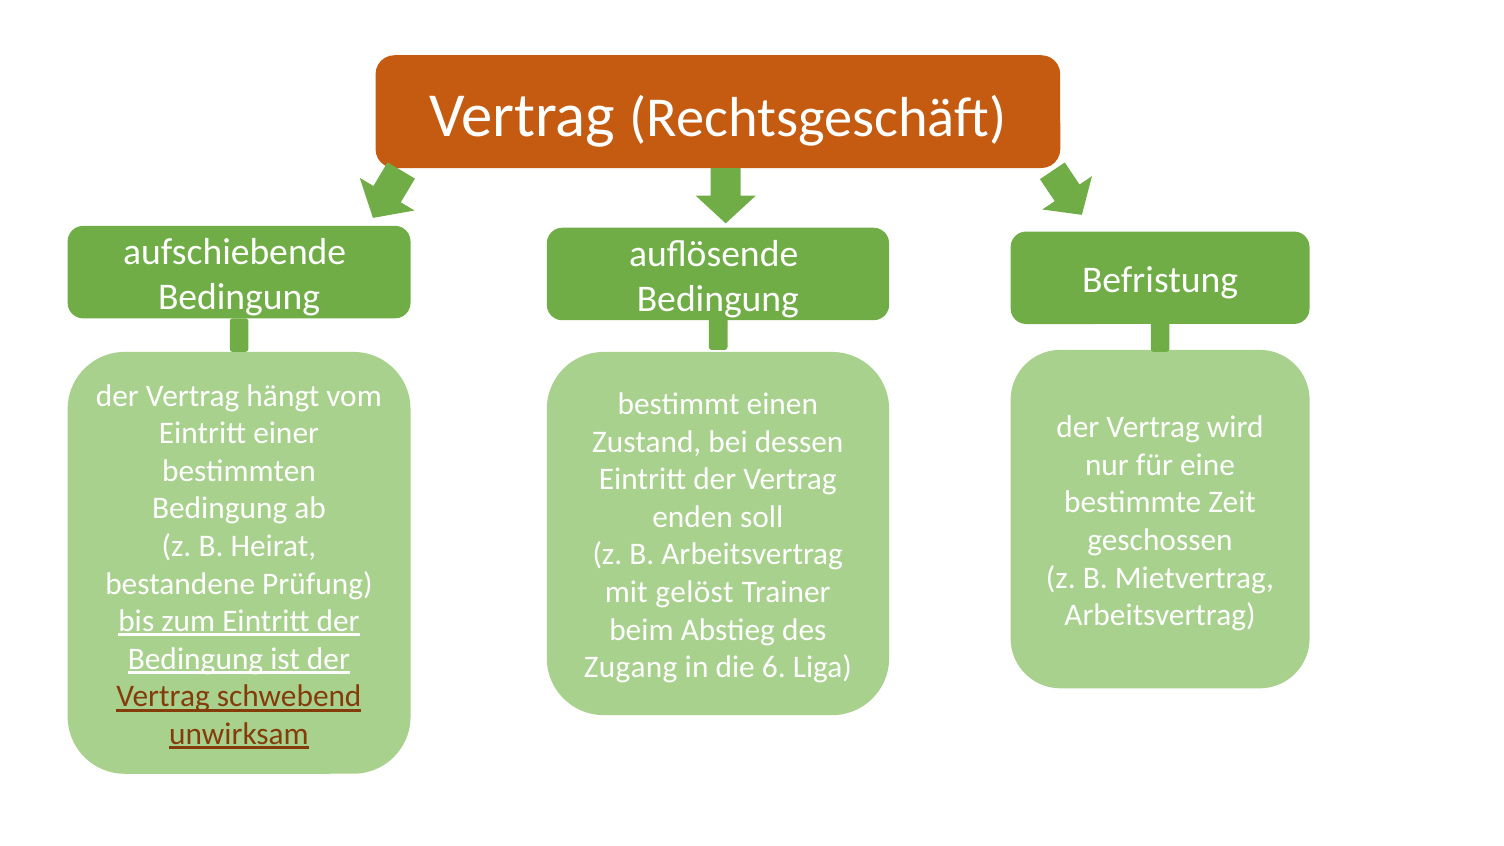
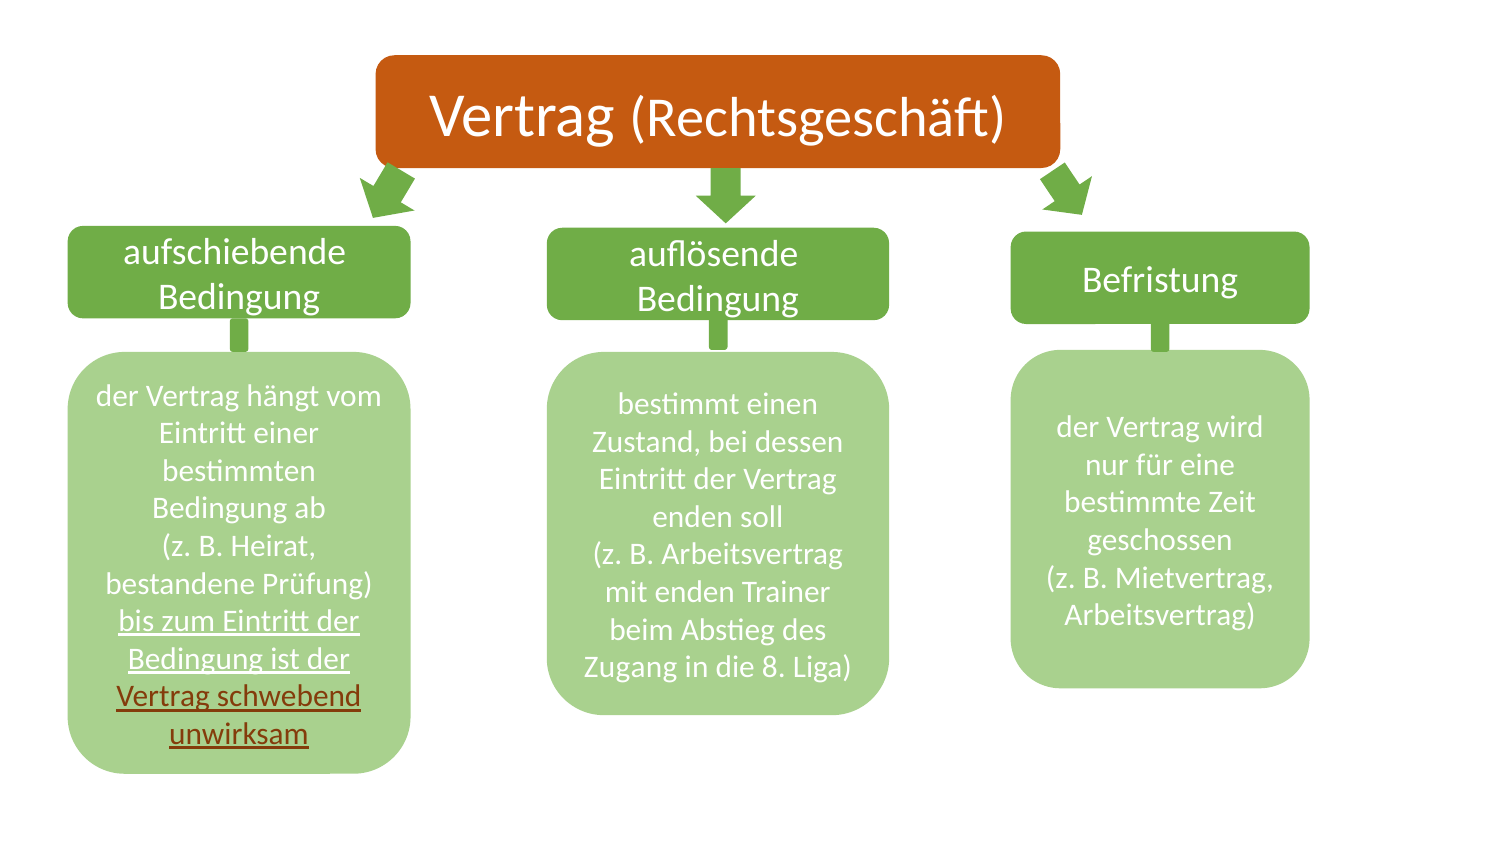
mit gelöst: gelöst -> enden (695, 592)
6: 6 -> 8 (774, 667)
